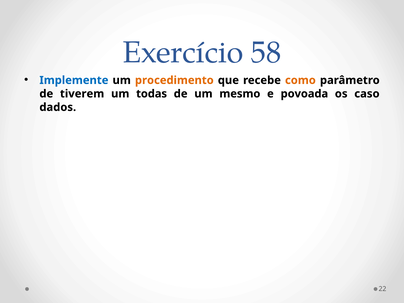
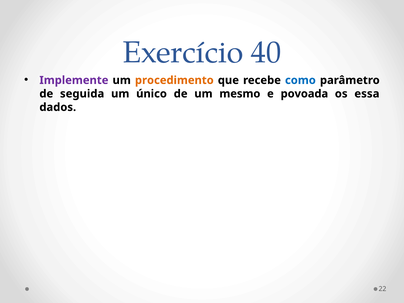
58: 58 -> 40 (266, 53)
Implemente colour: blue -> purple (74, 80)
como colour: orange -> blue (300, 80)
tiverem: tiverem -> seguida (82, 94)
todas: todas -> único (152, 94)
caso: caso -> essa (367, 94)
